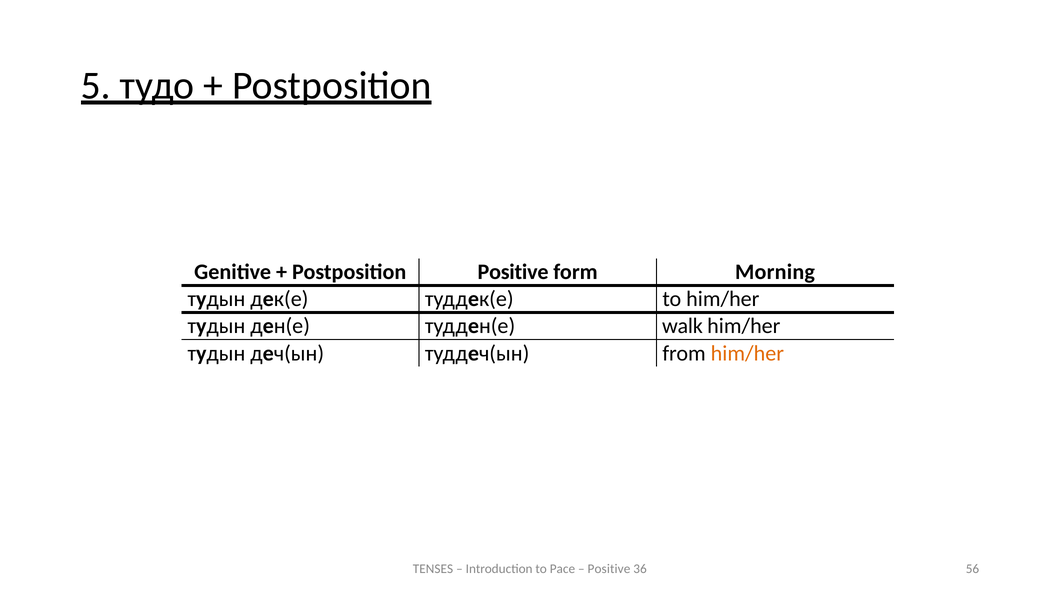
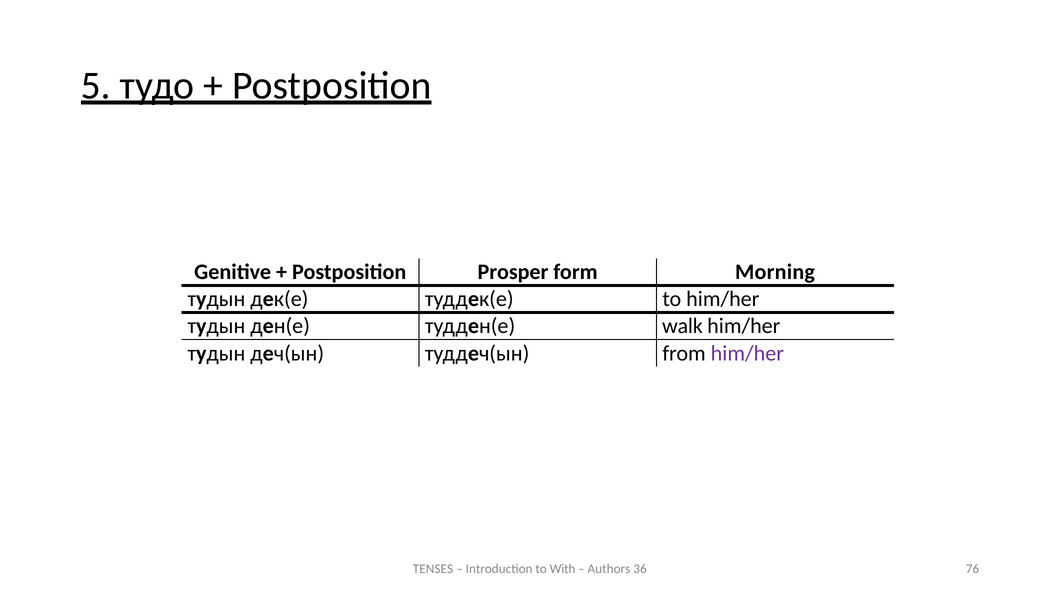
Positive: Positive -> Prosper (513, 272)
him/her colour: orange -> purple (747, 353)
Pace: Pace -> With (563, 569)
Positive: Positive -> Authors (609, 569)
56: 56 -> 76 (972, 569)
